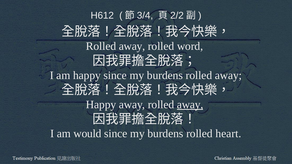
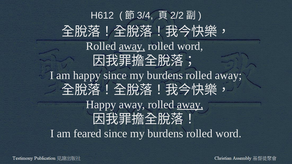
away underline: none -> present (132, 46)
would: would -> feared (87, 134)
burdens rolled heart: heart -> word (228, 134)
